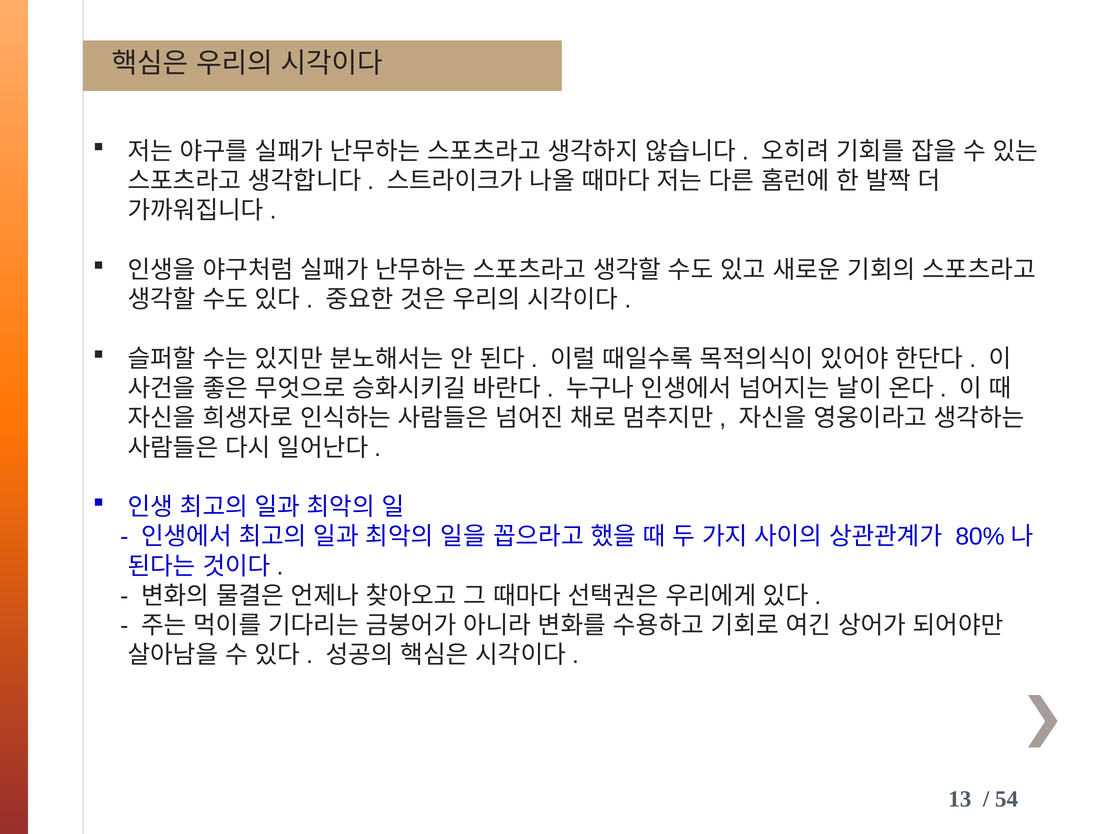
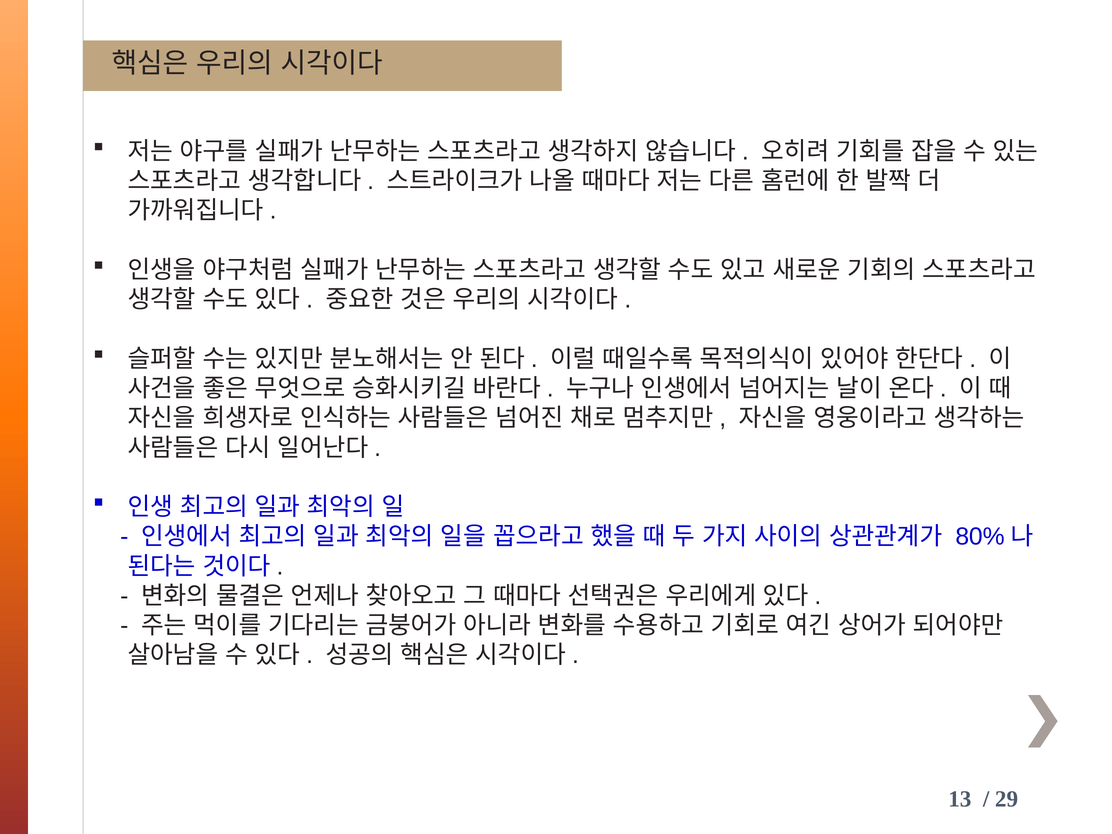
54: 54 -> 29 (1007, 799)
